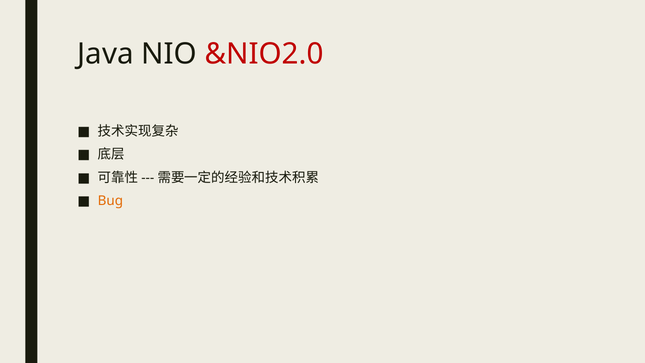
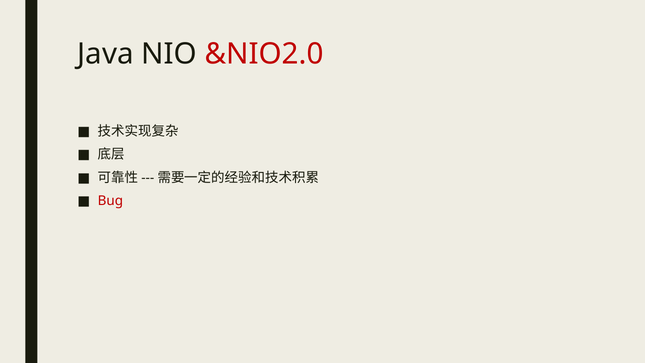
Bug colour: orange -> red (110, 201)
